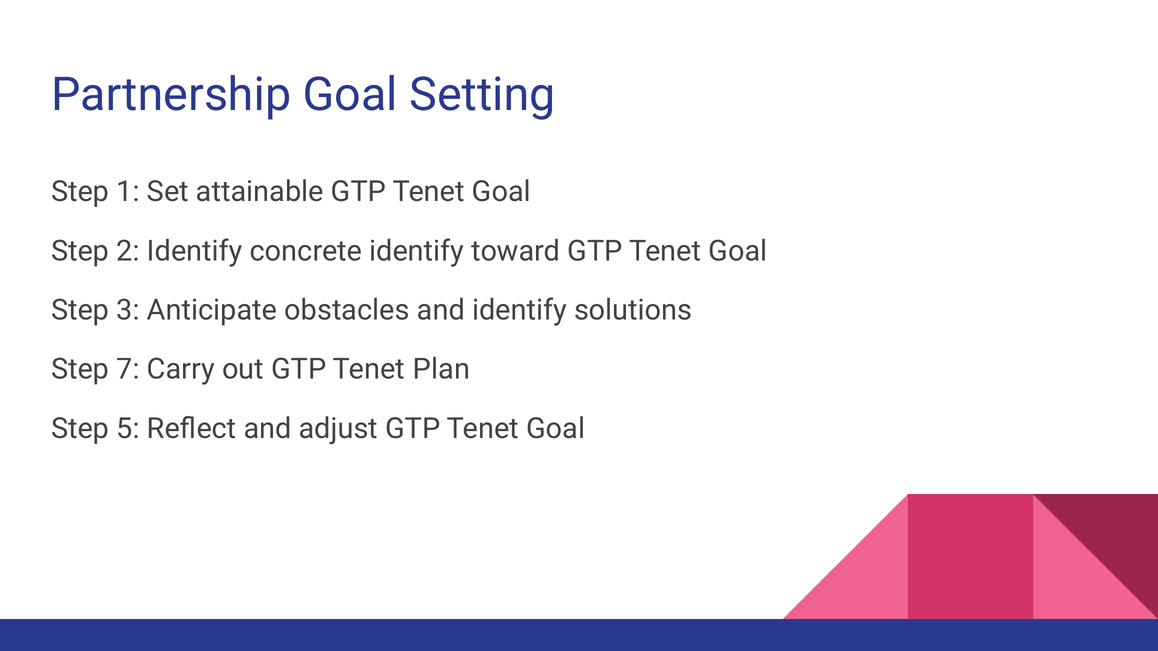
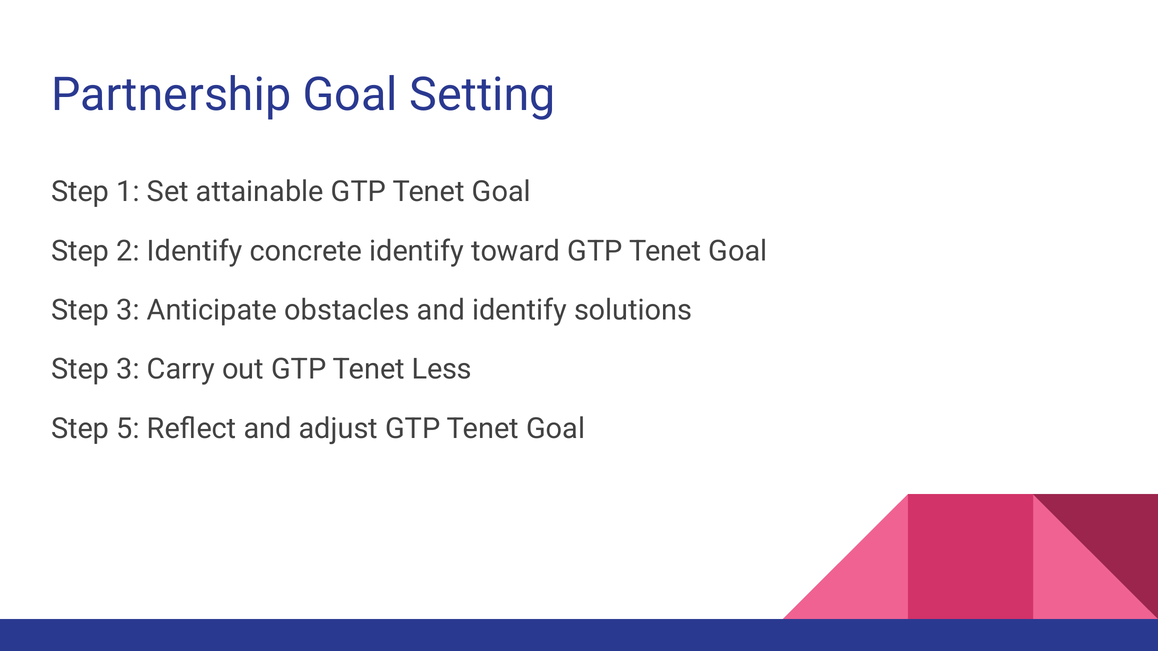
7: 7 -> 3 (128, 370)
Plan: Plan -> Less (442, 370)
